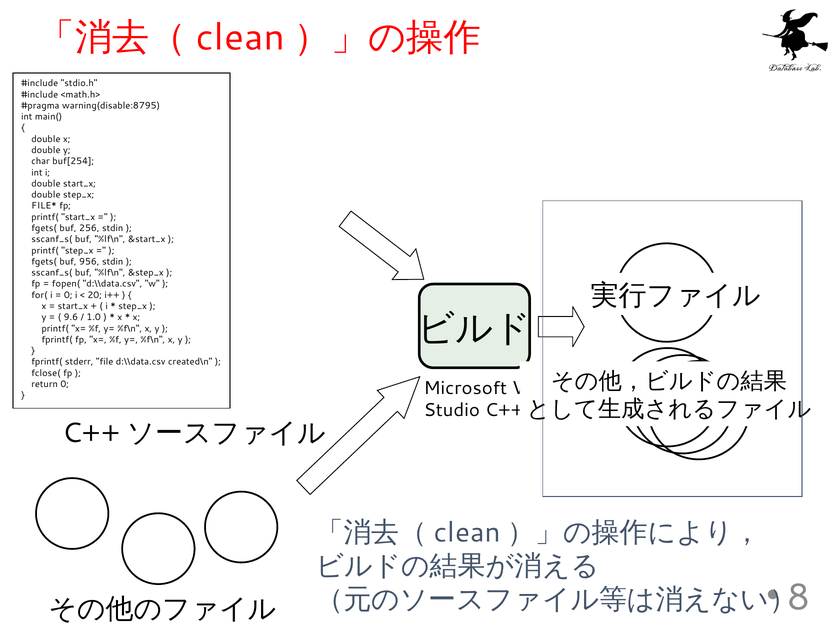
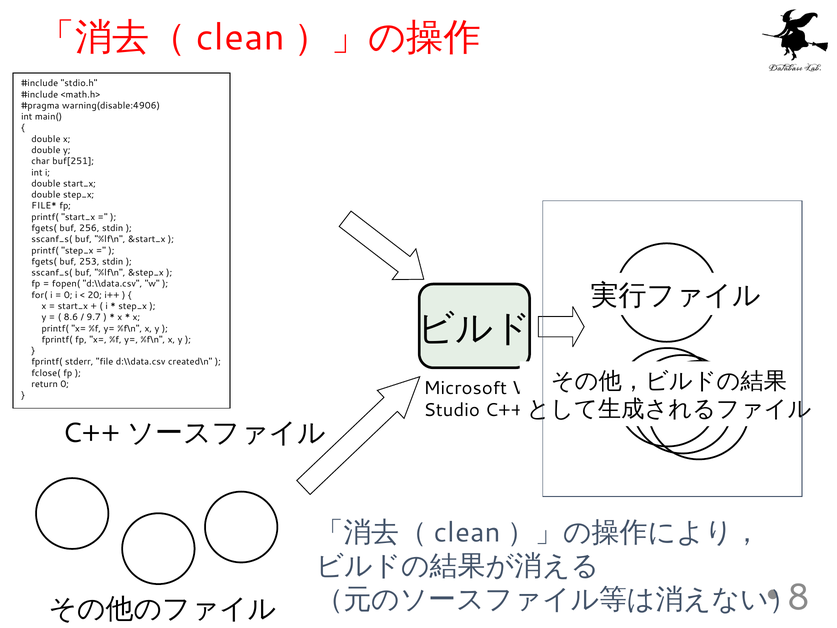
warning(disable:8795: warning(disable:8795 -> warning(disable:4906 (111, 106)
buf[254: buf[254 -> buf[251 (73, 161)
956: 956 -> 253 (89, 261)
9.6: 9.6 -> 8.6 (71, 317)
1.0: 1.0 -> 9.7 (94, 317)
